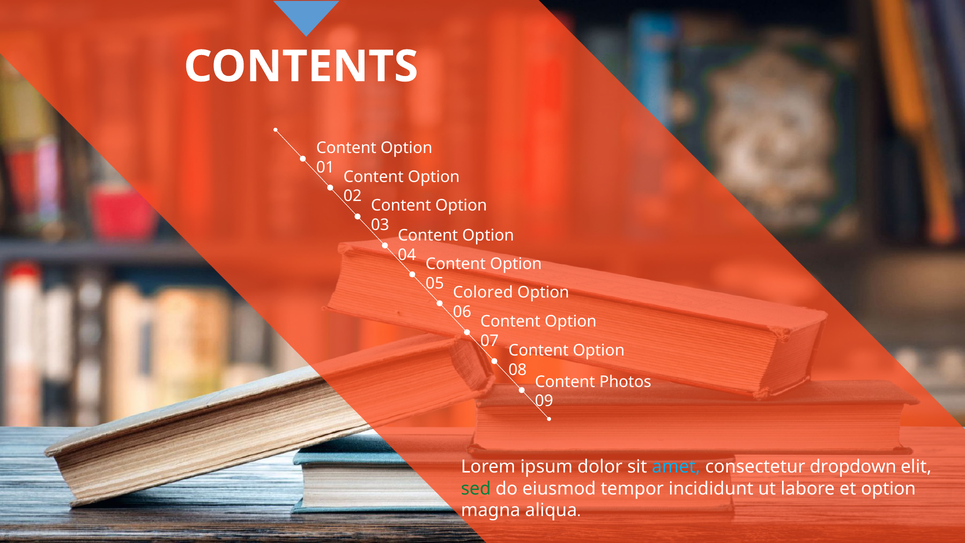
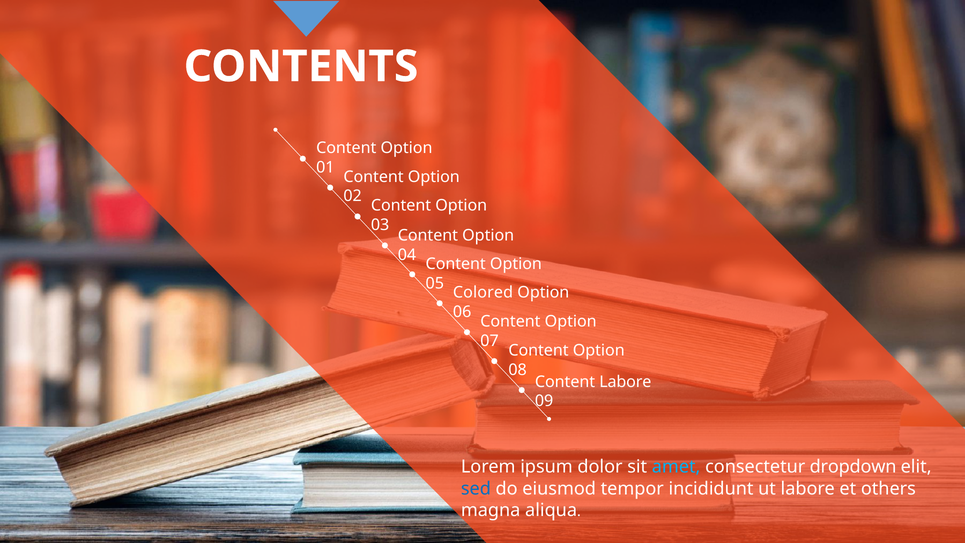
Content Photos: Photos -> Labore (625, 382)
sed colour: green -> blue (476, 489)
et option: option -> others (888, 489)
